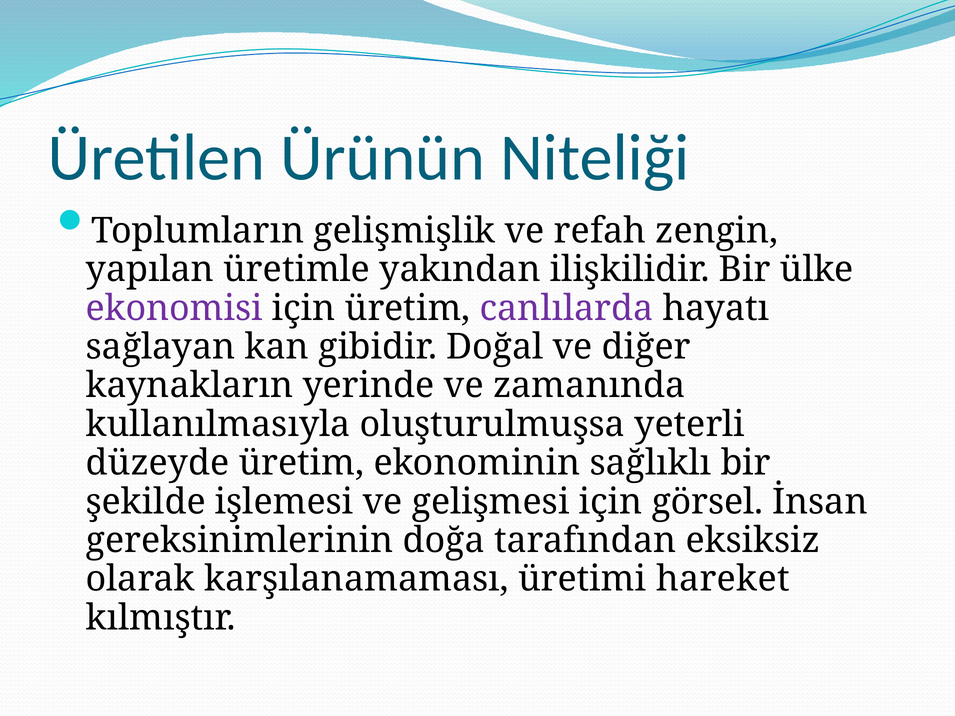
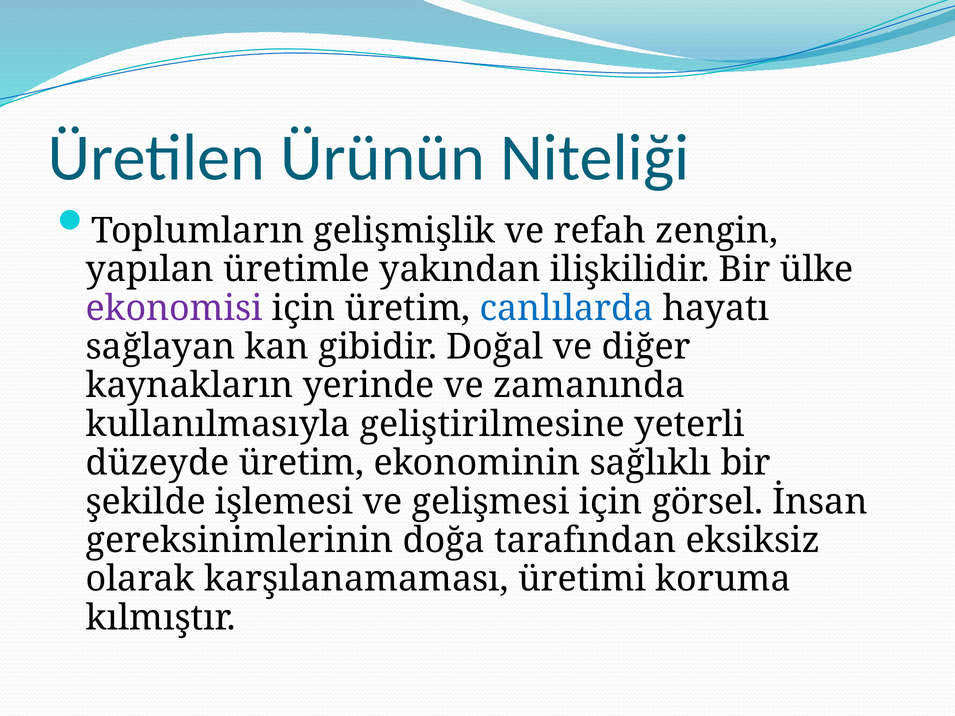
canlılarda colour: purple -> blue (566, 308)
oluşturulmuşsa: oluşturulmuşsa -> geliştirilmesine (492, 424)
hareket: hareket -> koruma (723, 579)
